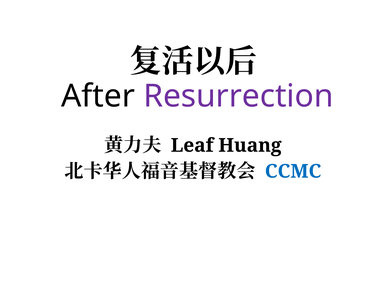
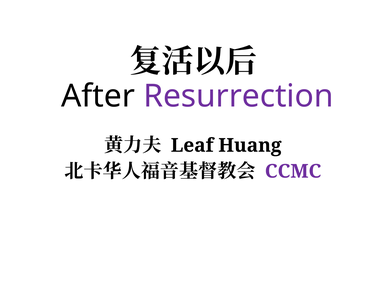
CCMC colour: blue -> purple (293, 172)
